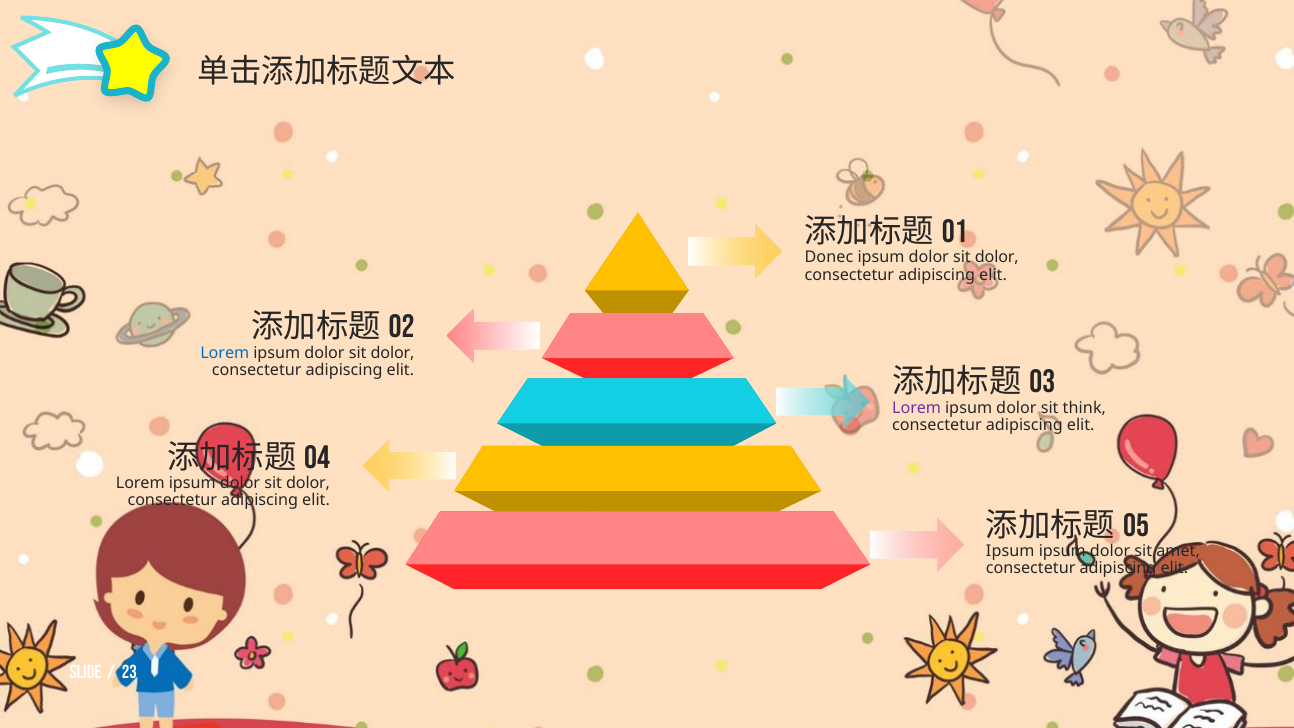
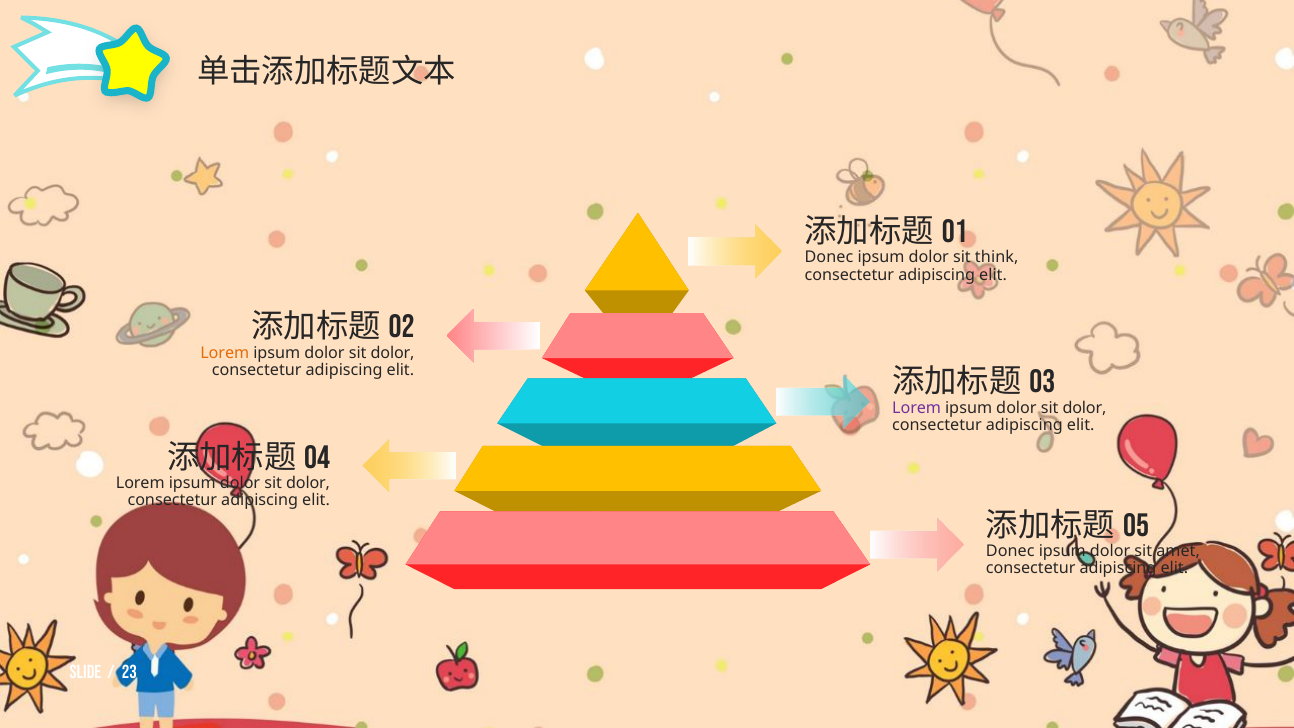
dolor: dolor -> think (997, 258)
Lorem colour: blue -> orange (225, 353)
think: think -> dolor (1084, 408)
Ipsum: Ipsum -> Donec (1010, 551)
